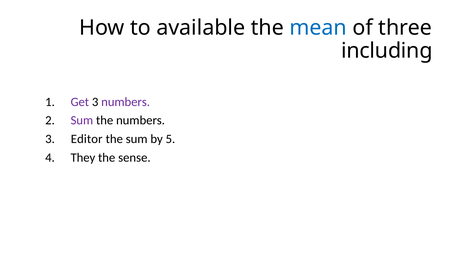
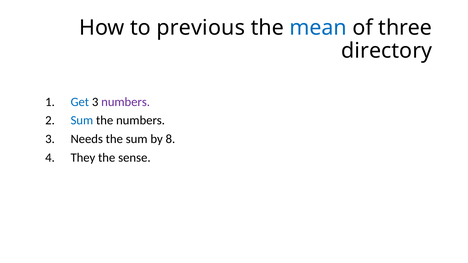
available: available -> previous (201, 28)
including: including -> directory (387, 51)
Get colour: purple -> blue (80, 102)
Sum colour: purple -> blue (82, 121)
Editor: Editor -> Needs (87, 139)
5: 5 -> 8 (170, 139)
